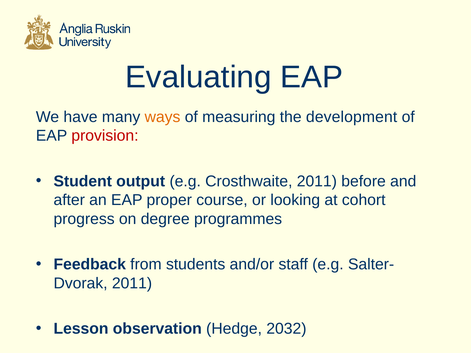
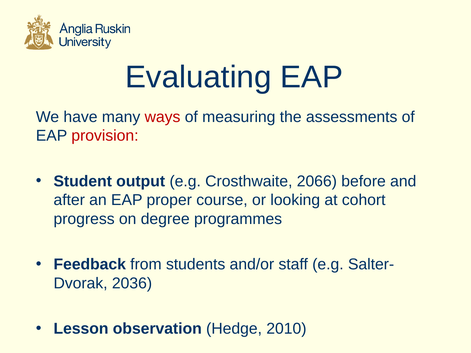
ways colour: orange -> red (162, 117)
development: development -> assessments (352, 117)
Crosthwaite 2011: 2011 -> 2066 (317, 181)
2011: 2011 -> 2036 (132, 283)
2032: 2032 -> 2010 (286, 329)
